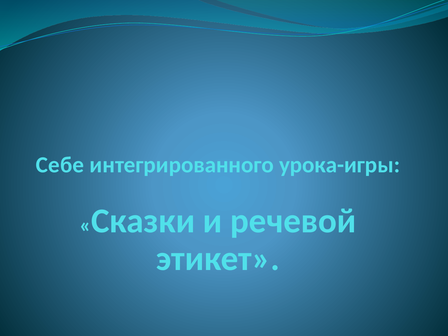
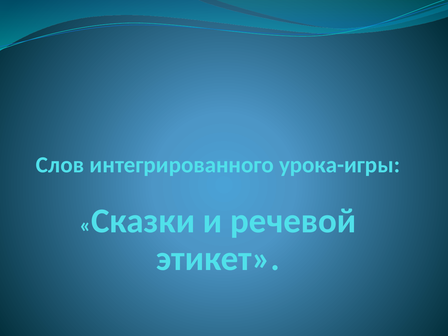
Себе: Себе -> Слов (60, 165)
